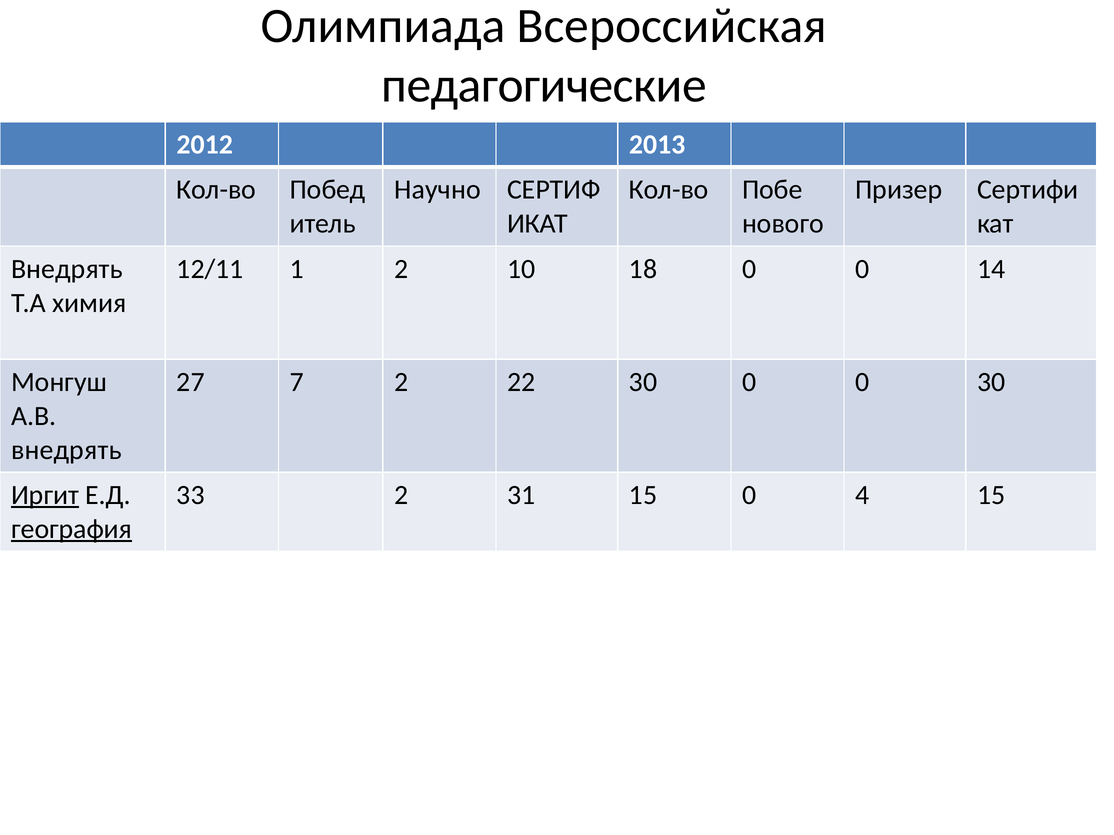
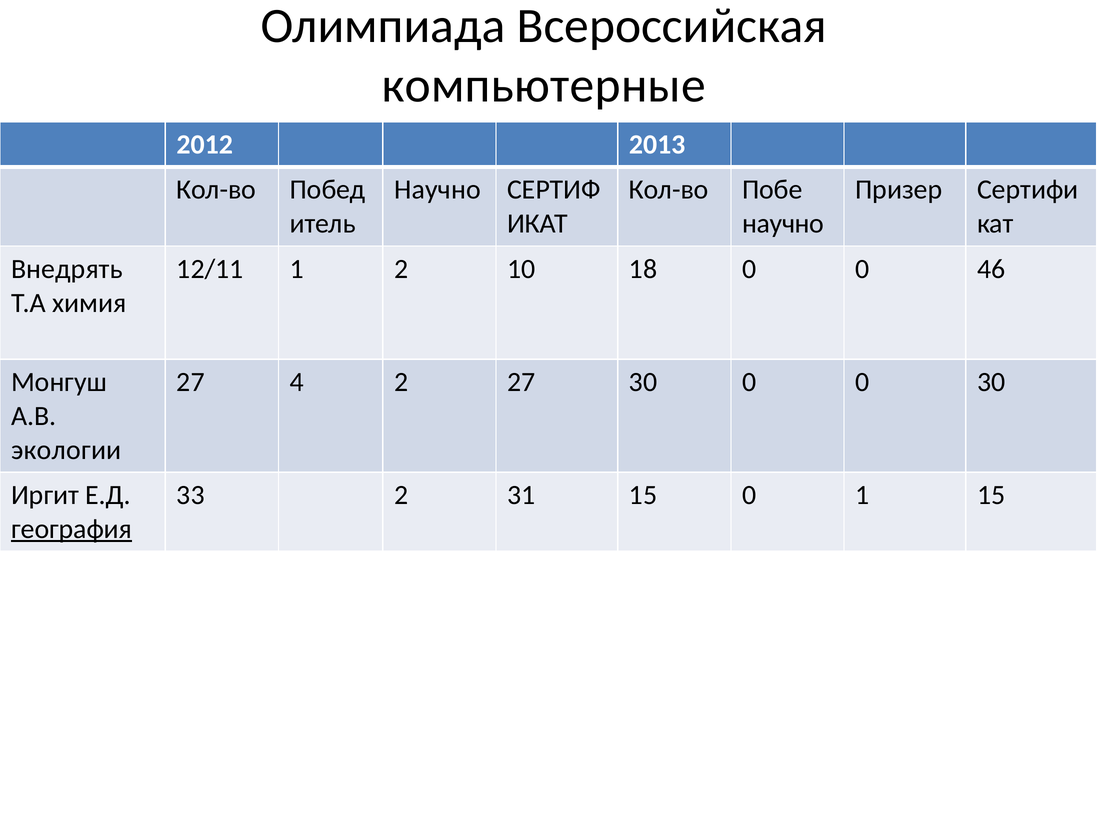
педагогические: педагогические -> компьютерные (544, 85)
нового: нового -> научно (783, 224)
14: 14 -> 46 (991, 269)
7: 7 -> 4 (297, 382)
2 22: 22 -> 27 (521, 382)
внедрять: внедрять -> экологии (66, 450)
Иргит underline: present -> none (45, 495)
0 4: 4 -> 1 (862, 495)
